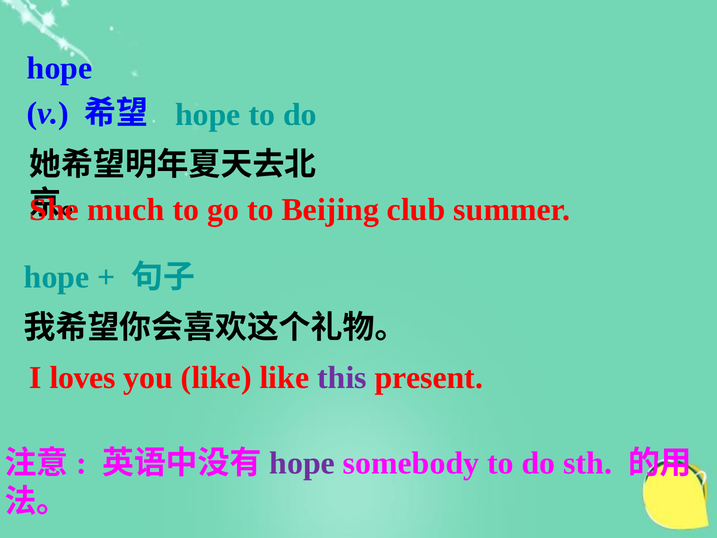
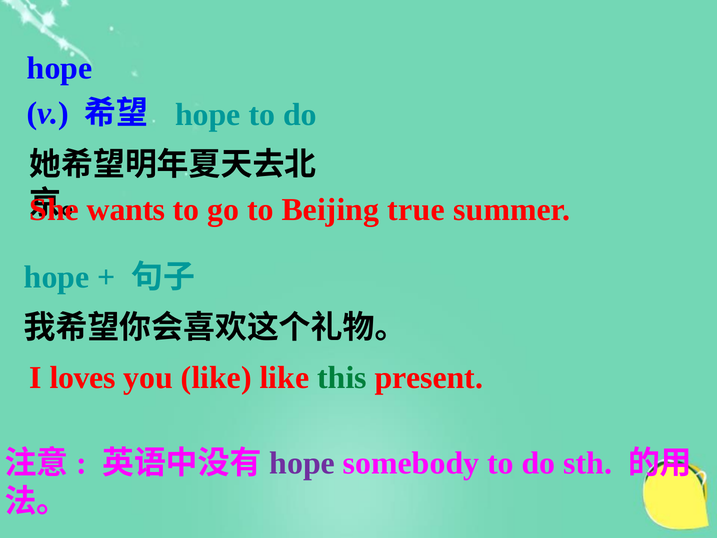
much: much -> wants (126, 210)
club: club -> true (416, 210)
this colour: purple -> green (342, 378)
